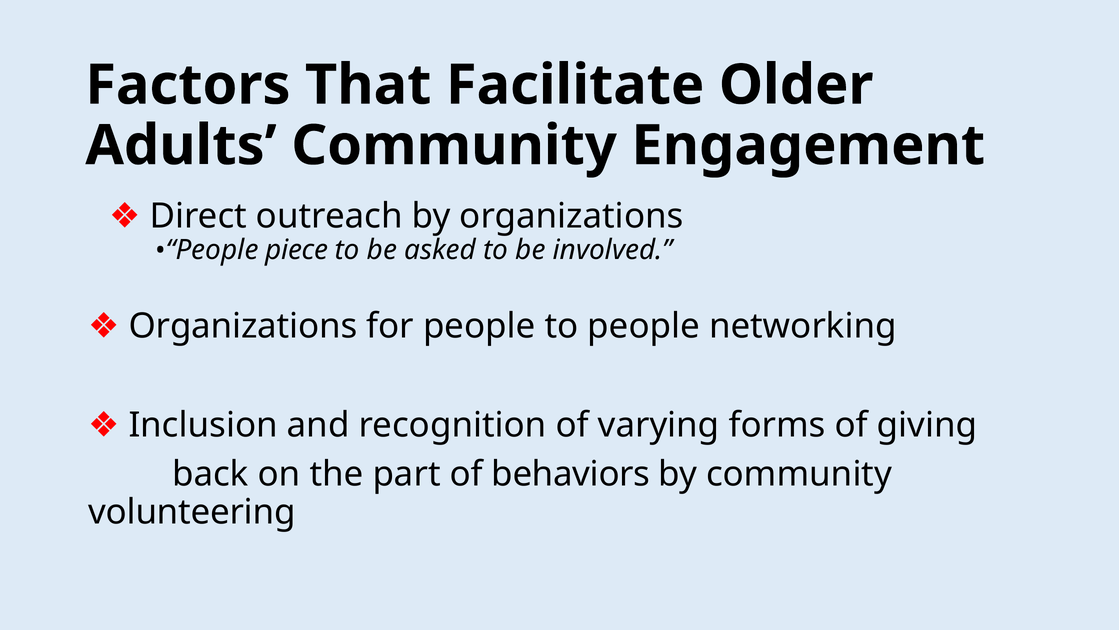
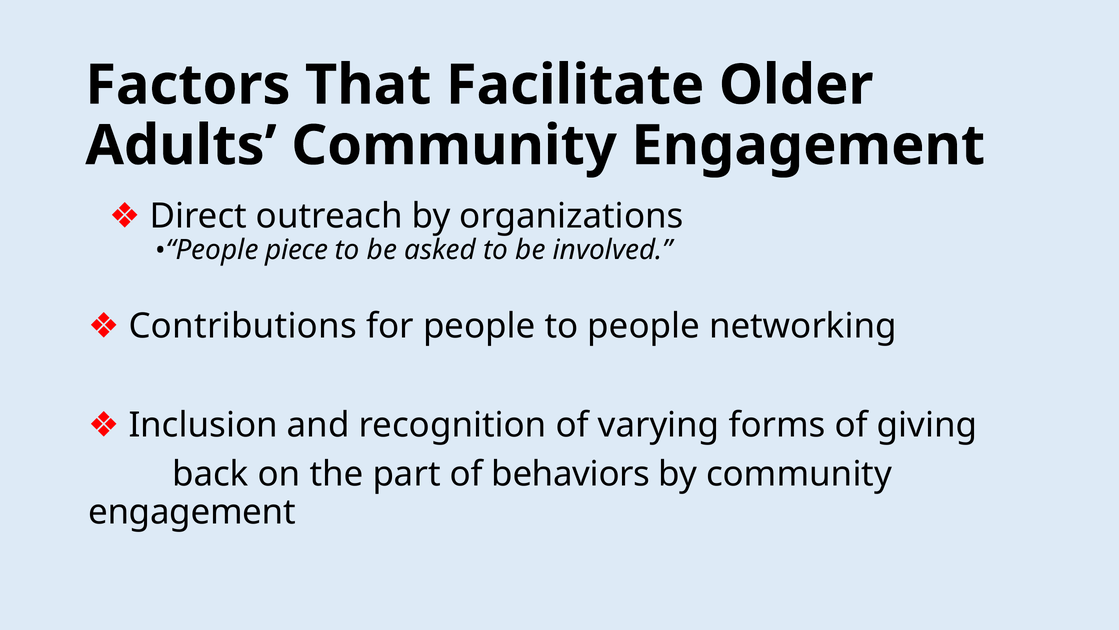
Organizations: Organizations -> Contributions (243, 326)
volunteering: volunteering -> engagement (192, 512)
